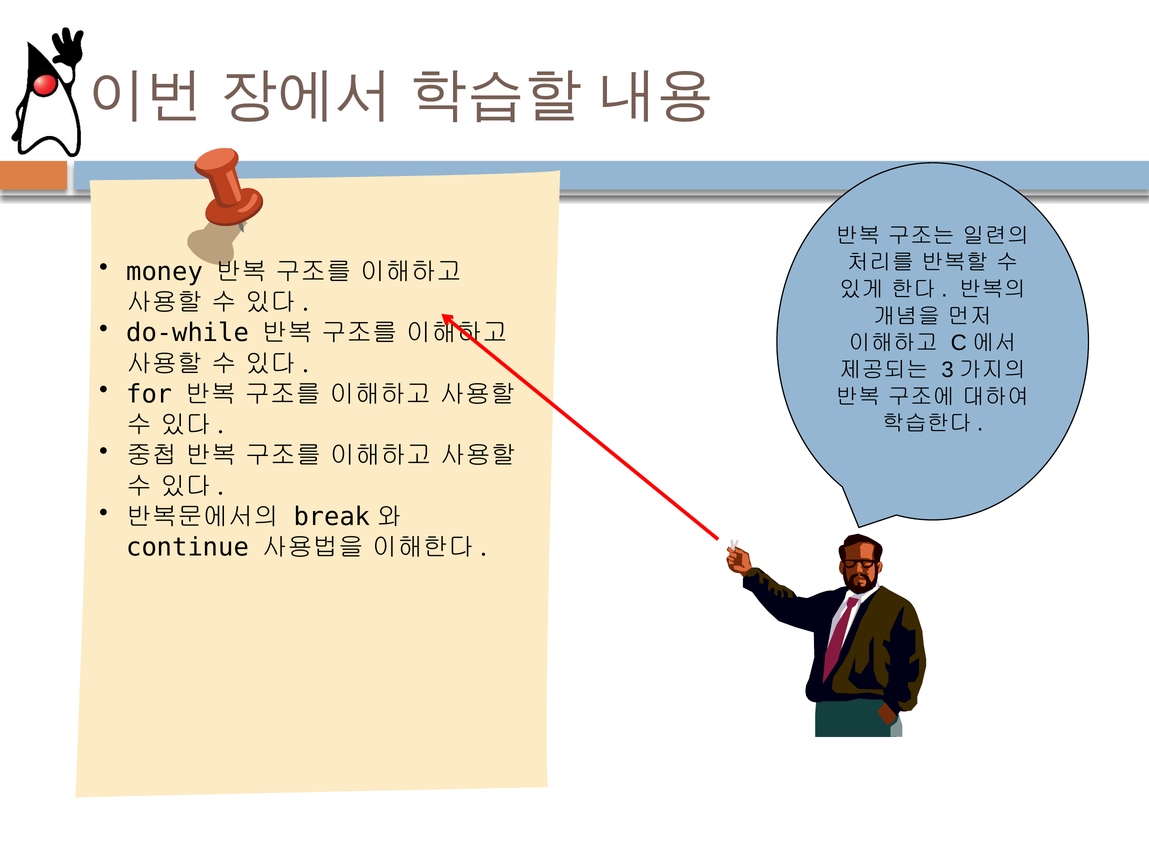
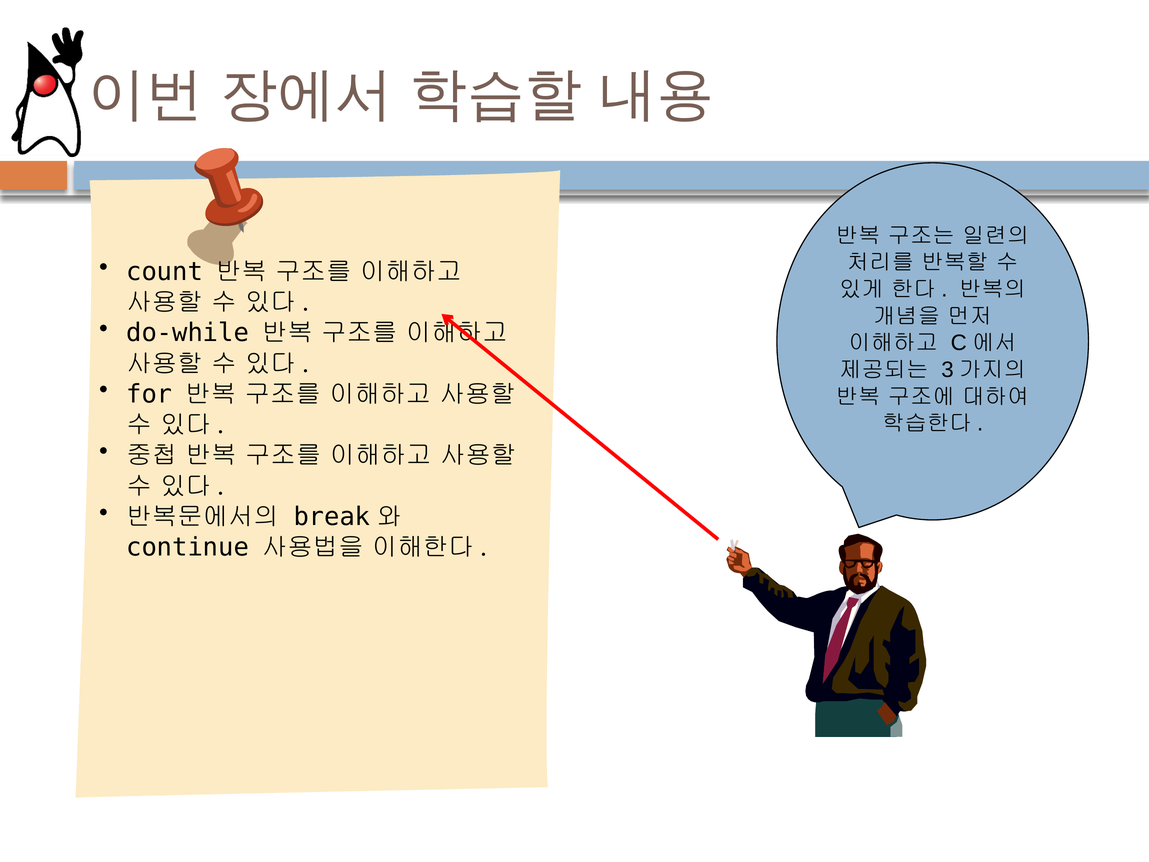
money: money -> count (165, 272)
